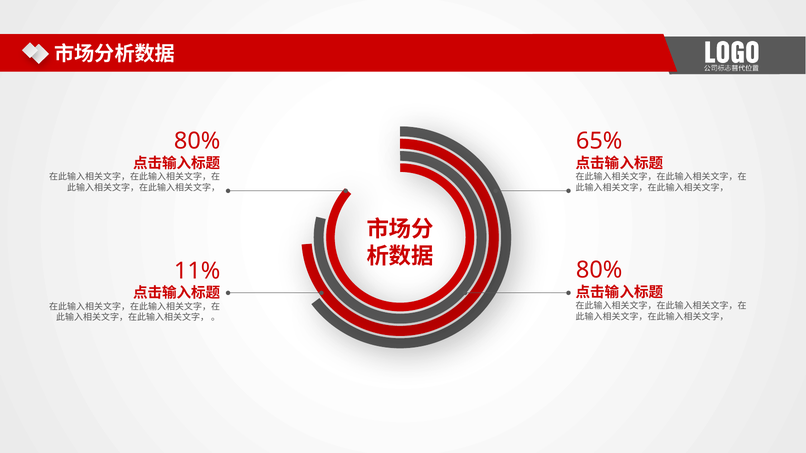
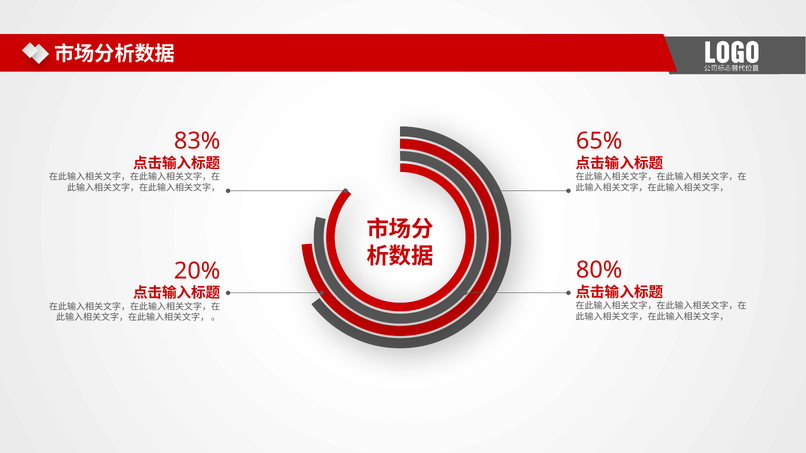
80%: 80% -> 83% (197, 141)
11%: 11% -> 20% (197, 271)
